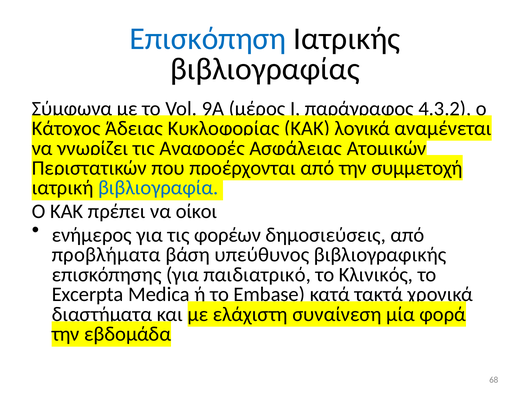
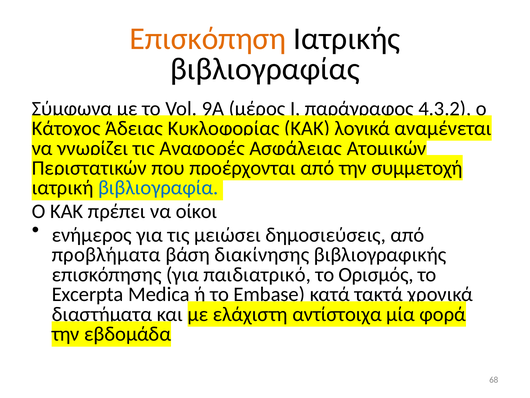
Επισκόπηση colour: blue -> orange (208, 39)
φορέων: φορέων -> μειώσει (228, 235)
υπεύθυνος: υπεύθυνος -> διακίνησης (262, 255)
Κλινικός: Κλινικός -> Ορισμός (376, 274)
συναίνεση: συναίνεση -> αντίστοιχα (337, 314)
